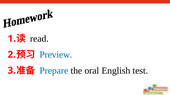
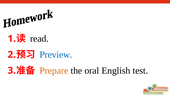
Prepare colour: blue -> orange (54, 71)
